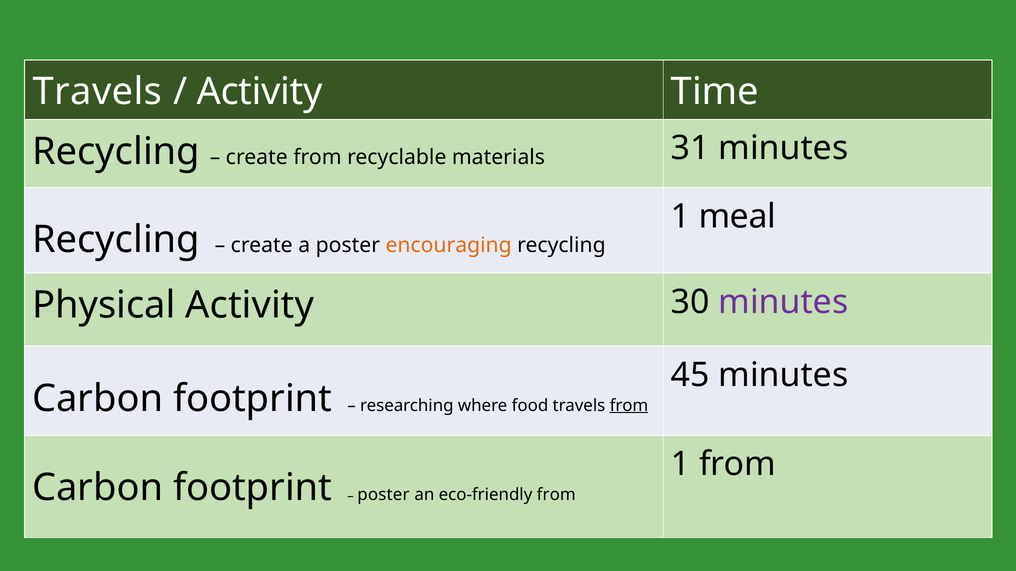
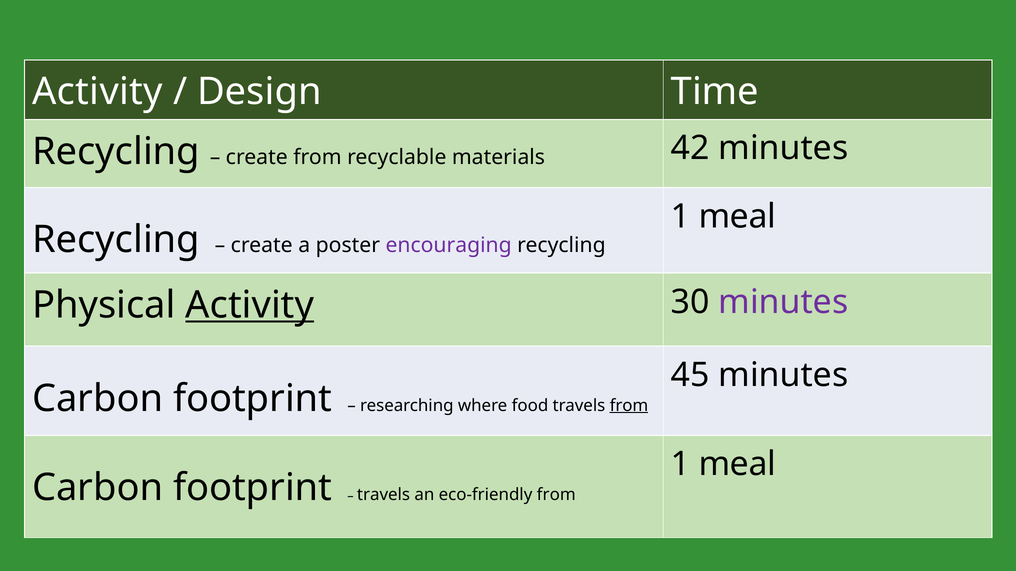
Travels: Travels -> Activity (97, 92)
Activity: Activity -> Design (259, 92)
31: 31 -> 42 (690, 148)
encouraging colour: orange -> purple (449, 246)
Activity underline: none -> present (250, 305)
from: from -> meal (737, 465)
poster: poster -> travels (384, 495)
